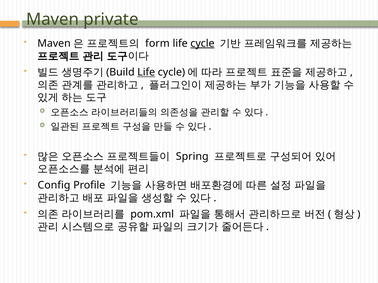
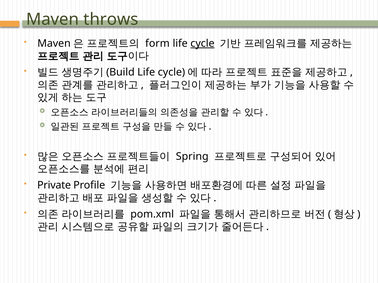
private: private -> throws (111, 19)
Life underline: present -> none (146, 72)
Config: Config -> Private (54, 186)
